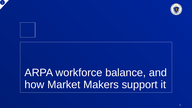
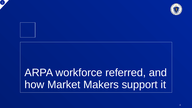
balance: balance -> referred (126, 73)
